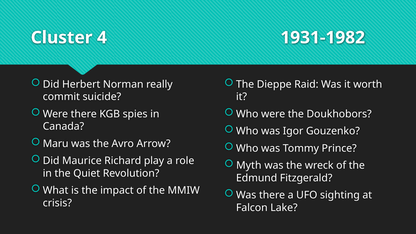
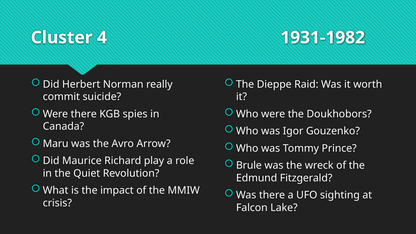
Myth: Myth -> Brule (249, 165)
